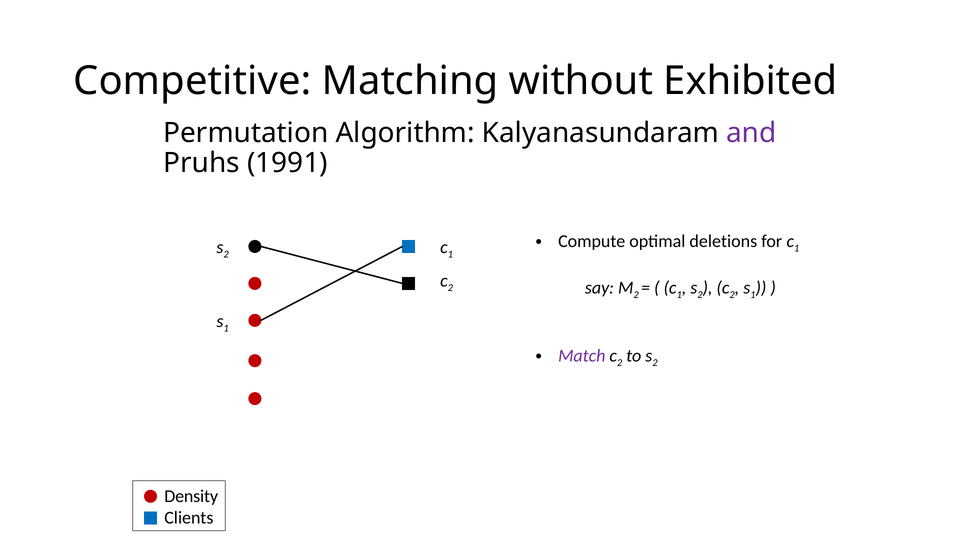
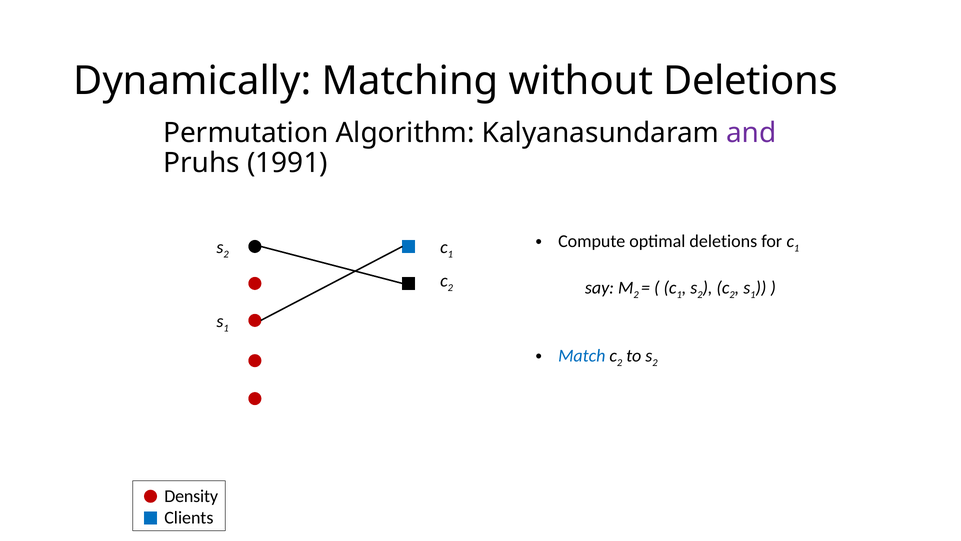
Competitive: Competitive -> Dynamically (192, 81)
without Exhibited: Exhibited -> Deletions (750, 81)
Match colour: purple -> blue (582, 355)
